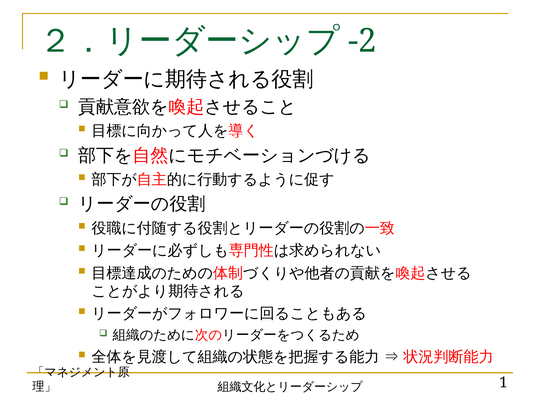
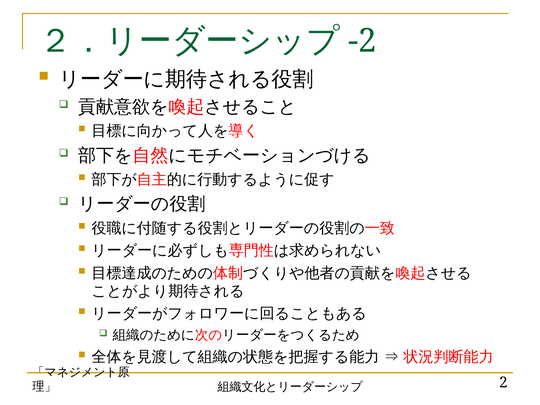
1: 1 -> 2 (503, 383)
